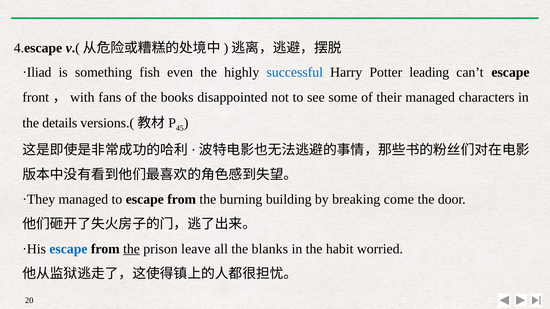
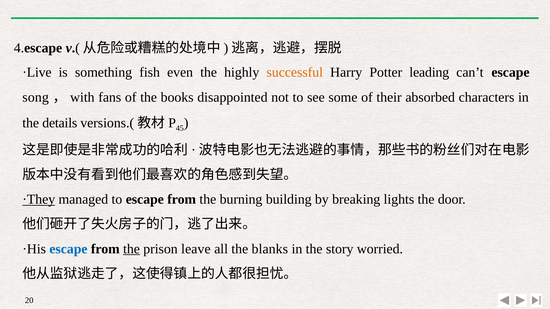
·Iliad: ·Iliad -> ·Live (37, 73)
successful colour: blue -> orange (295, 73)
front: front -> song (36, 97)
their managed: managed -> absorbed (430, 97)
·They underline: none -> present (39, 200)
come: come -> lights (399, 200)
habit: habit -> story (340, 249)
